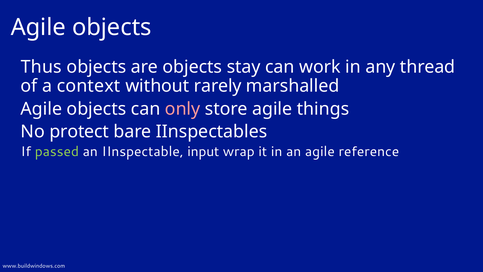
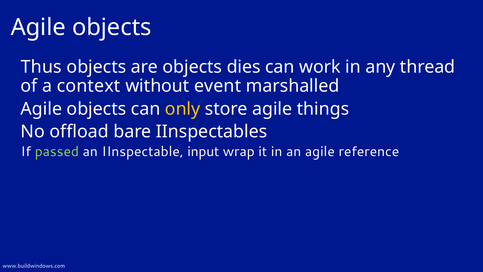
stay: stay -> dies (244, 67)
rarely: rarely -> event (218, 86)
only colour: pink -> yellow (183, 109)
protect: protect -> offload (79, 131)
